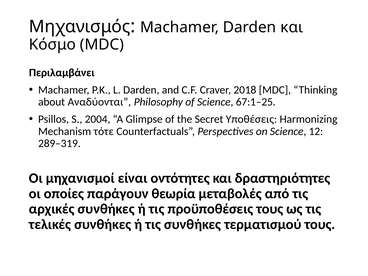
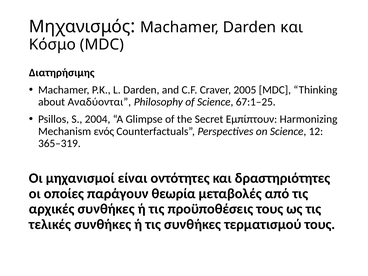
Περιλαμβάνει: Περιλαμβάνει -> Διατηρήσιμης (62, 73)
2018: 2018 -> 2005 (245, 90)
Υποθέσεις: Υποθέσεις -> Εμπίπτουν (251, 119)
τότε: τότε -> ενός (104, 131)
289–319: 289–319 -> 365–319 (59, 143)
